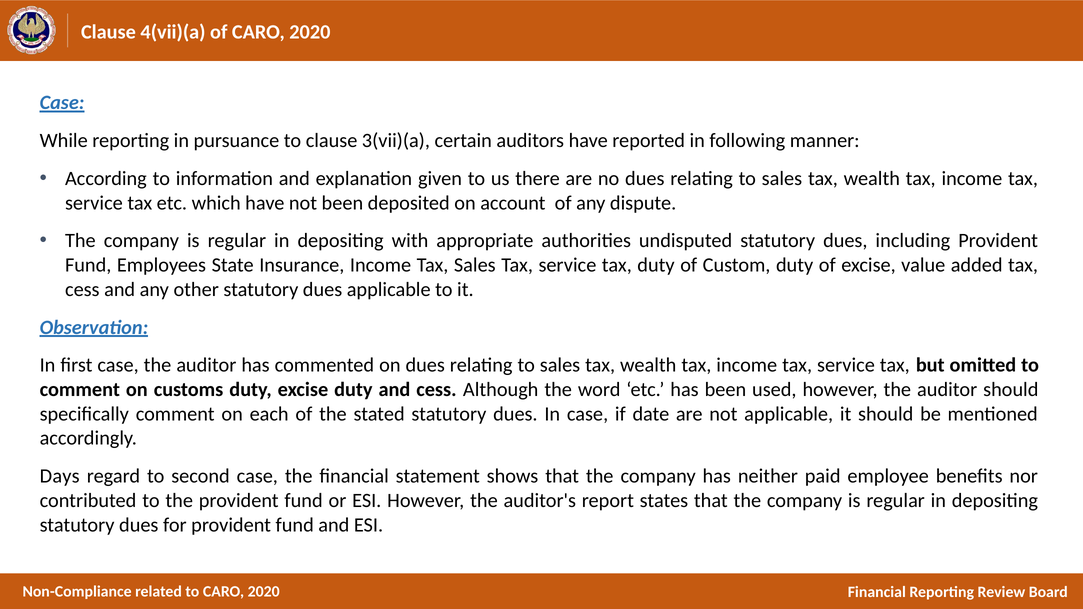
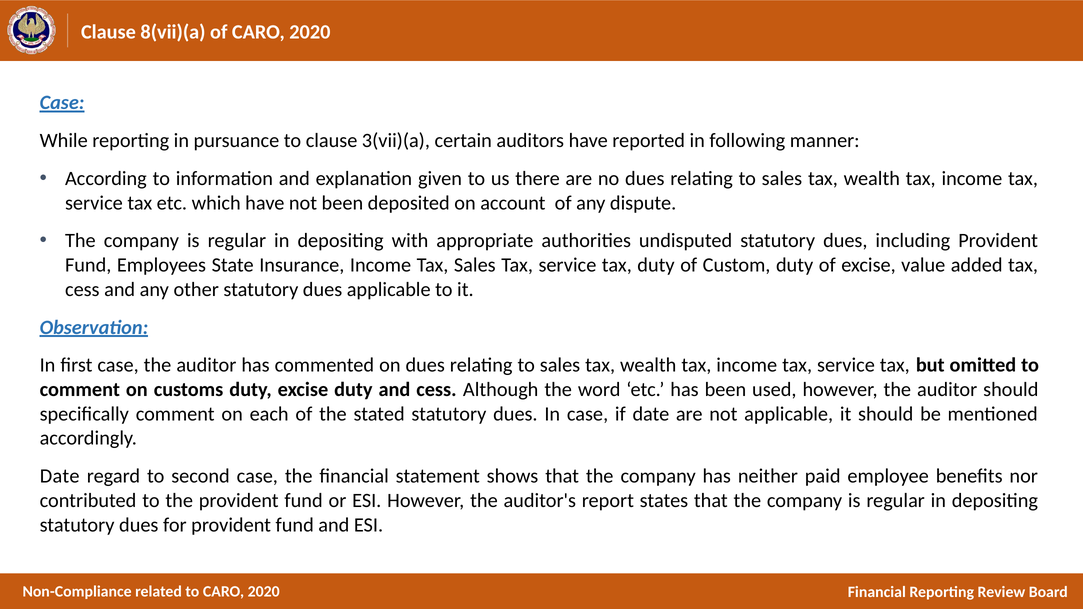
4(vii)(a: 4(vii)(a -> 8(vii)(a (173, 32)
Days: Days -> Date (60, 476)
